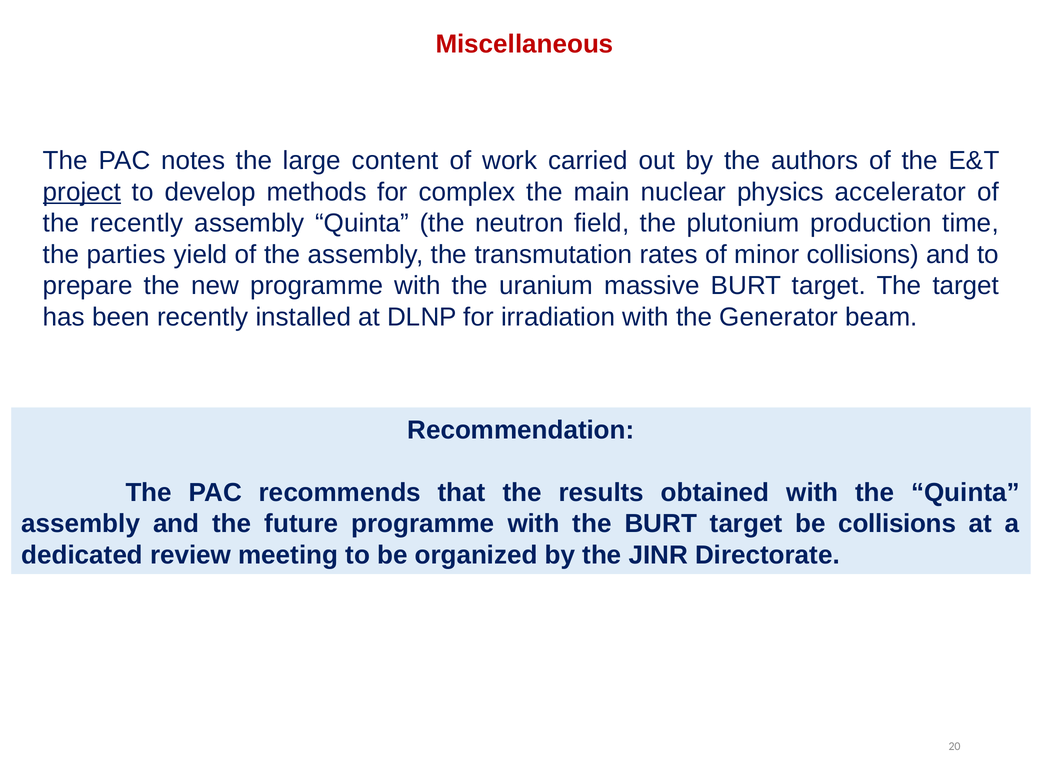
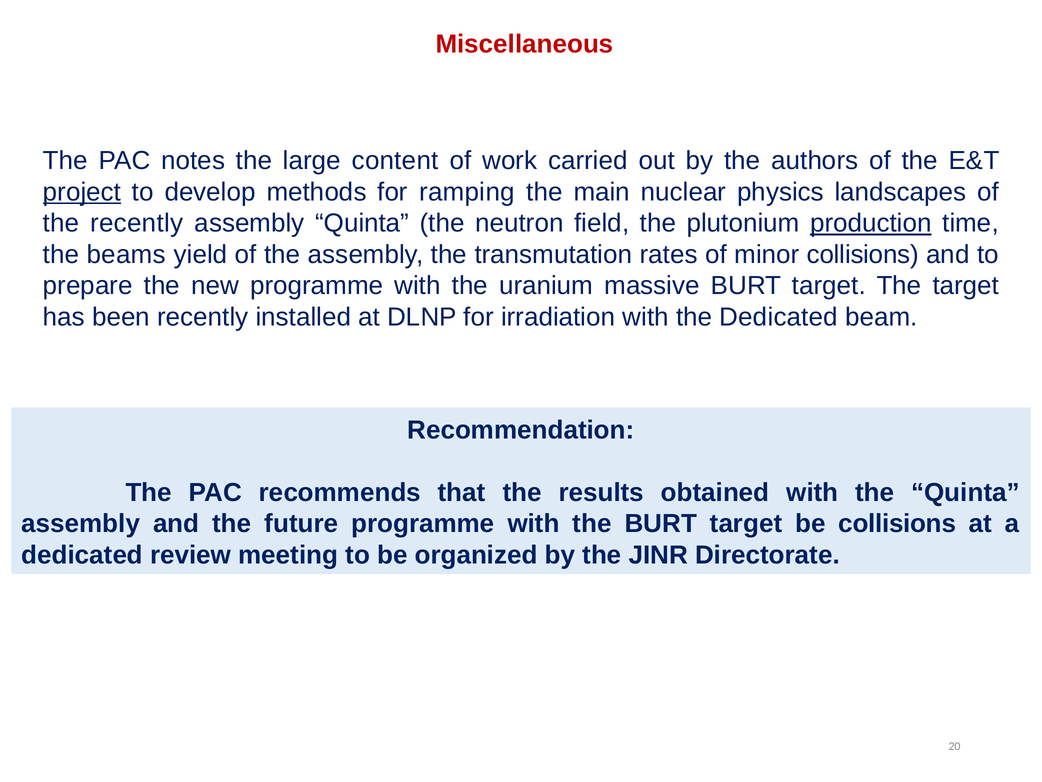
complex: complex -> ramping (467, 192)
accelerator: accelerator -> landscapes (900, 192)
production underline: none -> present (871, 223)
parties: parties -> beams (126, 254)
the Generator: Generator -> Dedicated (779, 317)
